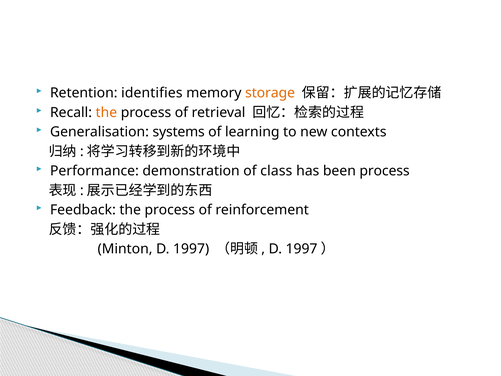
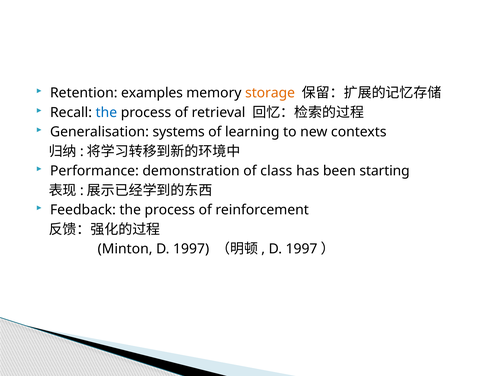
identifies: identifies -> examples (152, 93)
the colour: orange -> blue (106, 112)
been process: process -> starting (385, 171)
